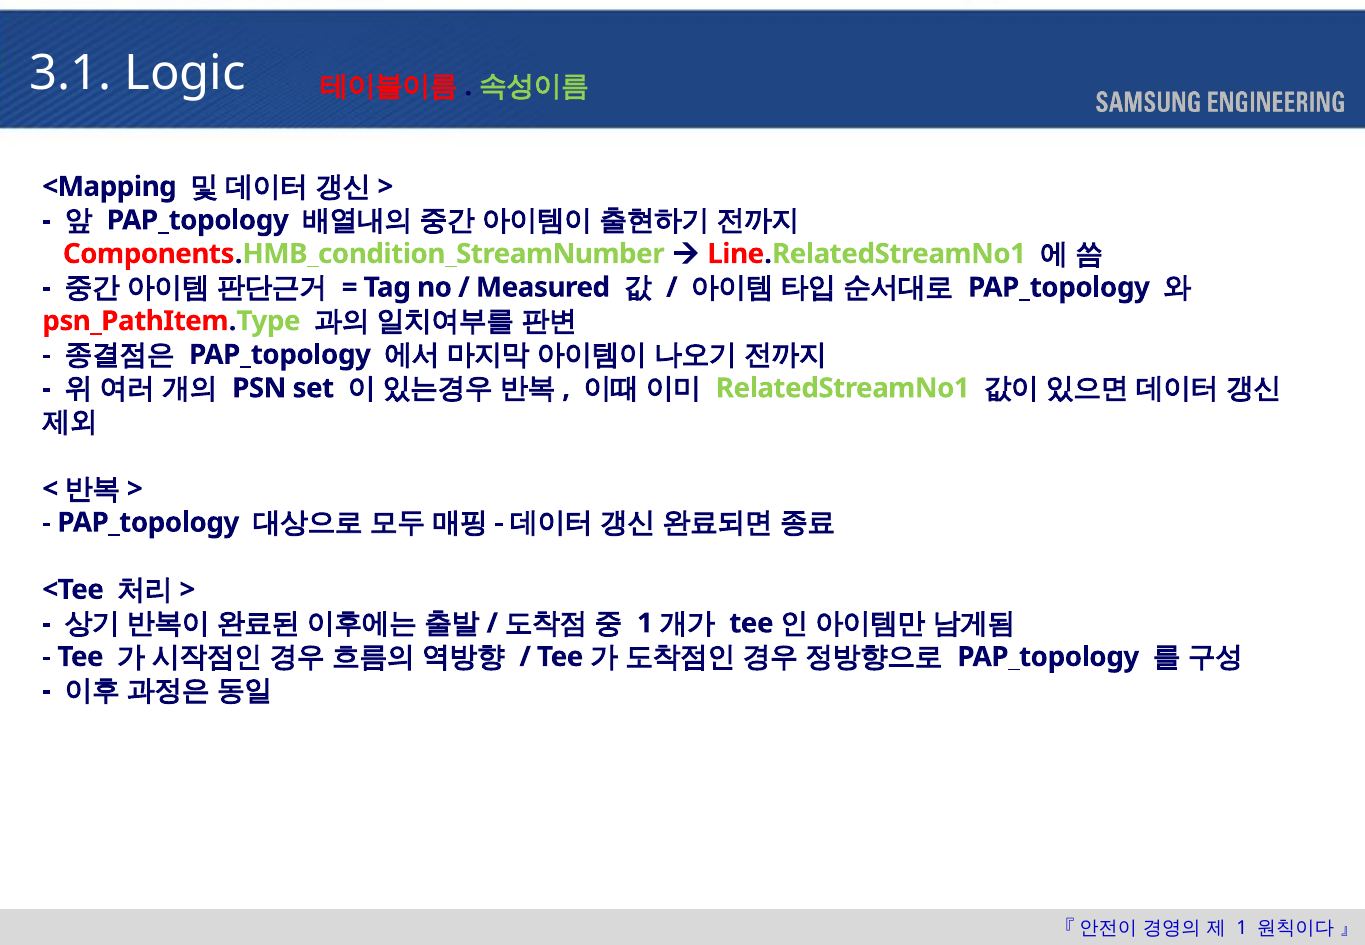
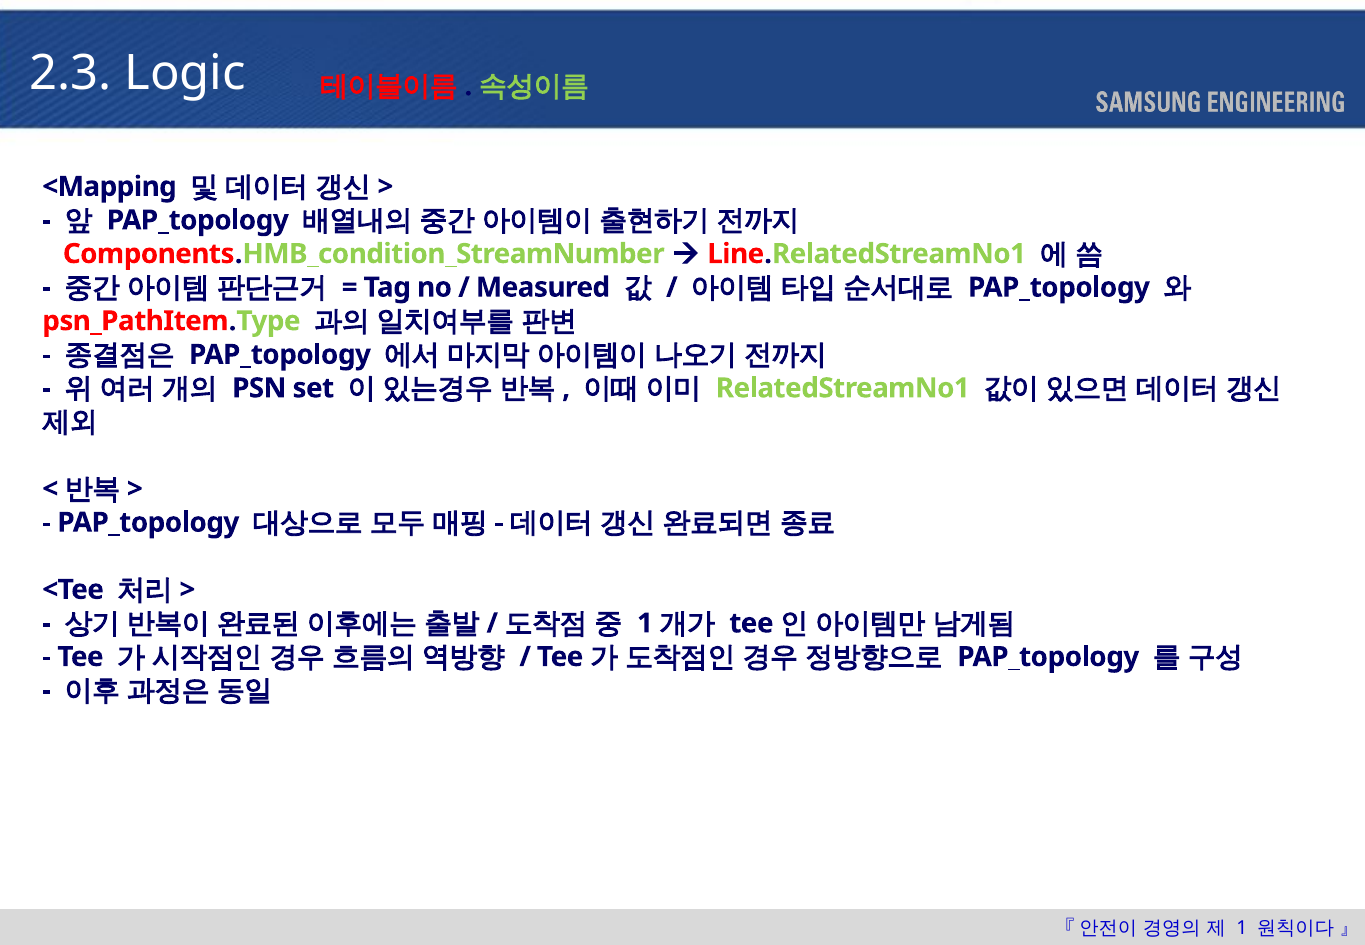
3.1: 3.1 -> 2.3 (71, 73)
